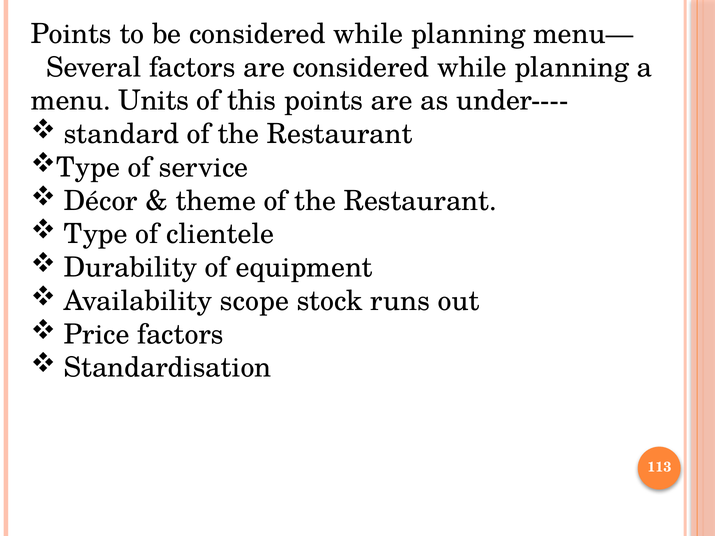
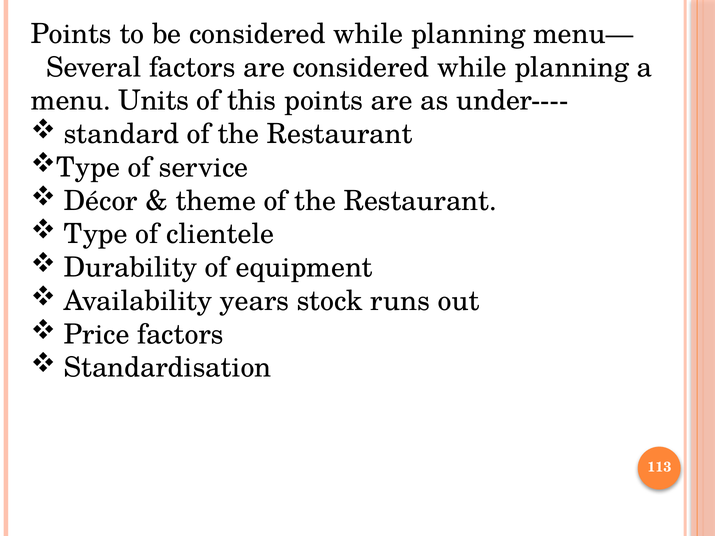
scope: scope -> years (254, 301)
